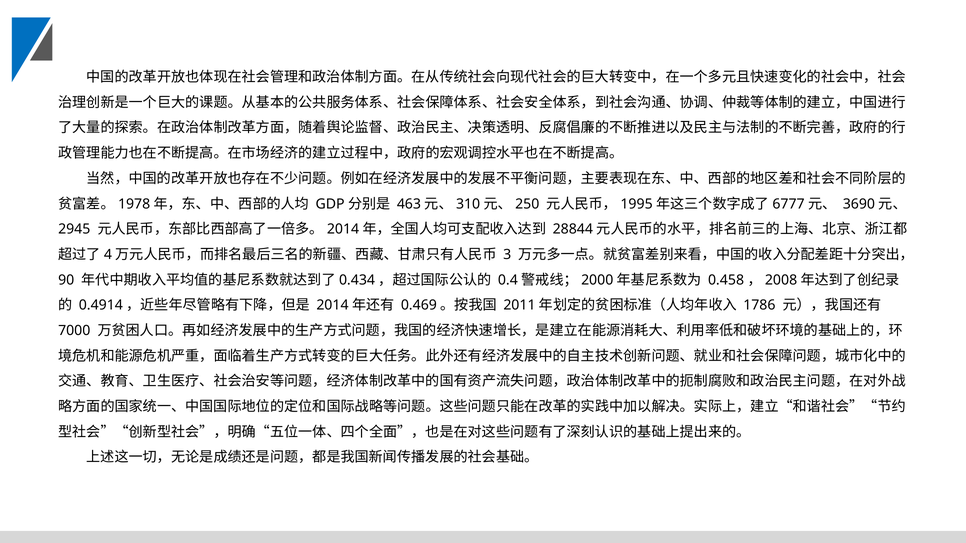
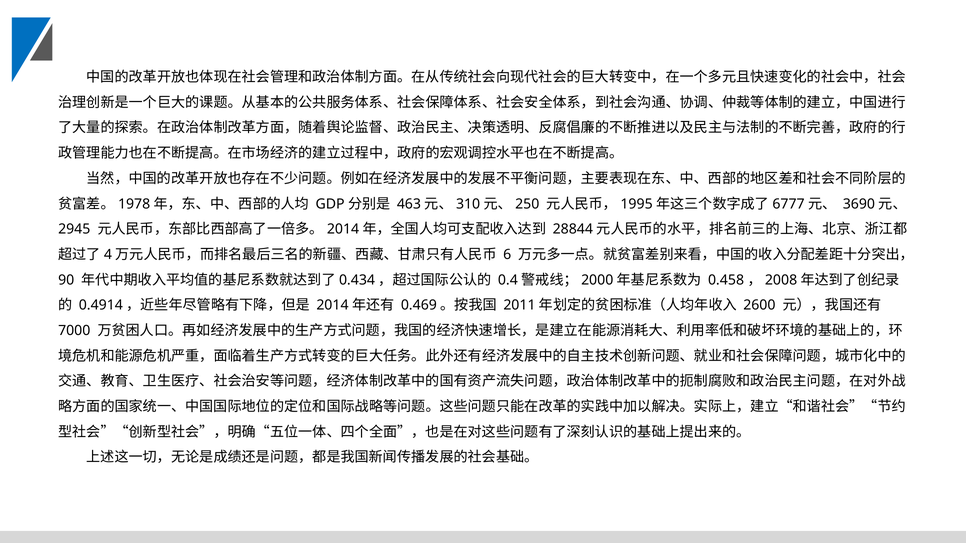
3: 3 -> 6 (507, 255)
1786: 1786 -> 2600 (759, 305)
